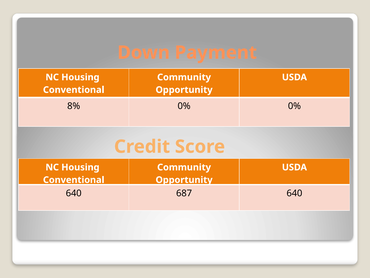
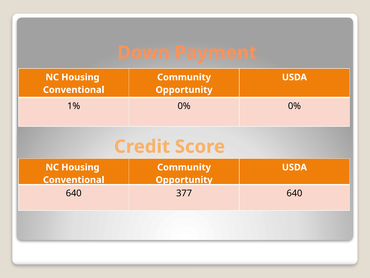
8%: 8% -> 1% (74, 106)
687: 687 -> 377 (184, 193)
